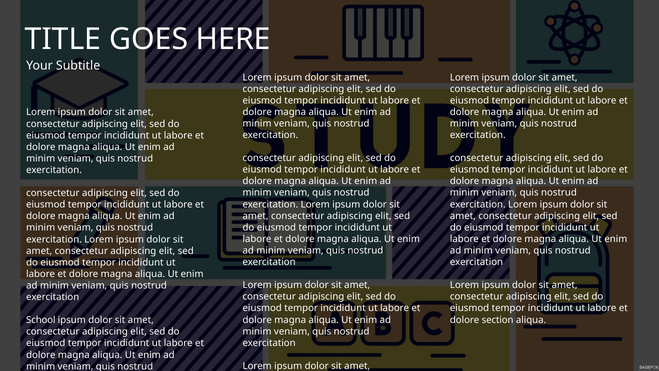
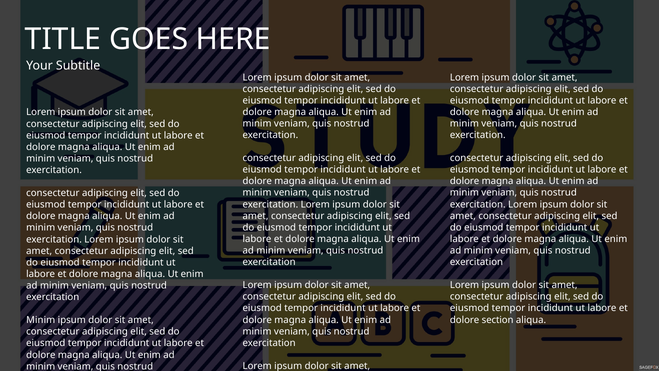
School: School -> Minim (41, 320)
